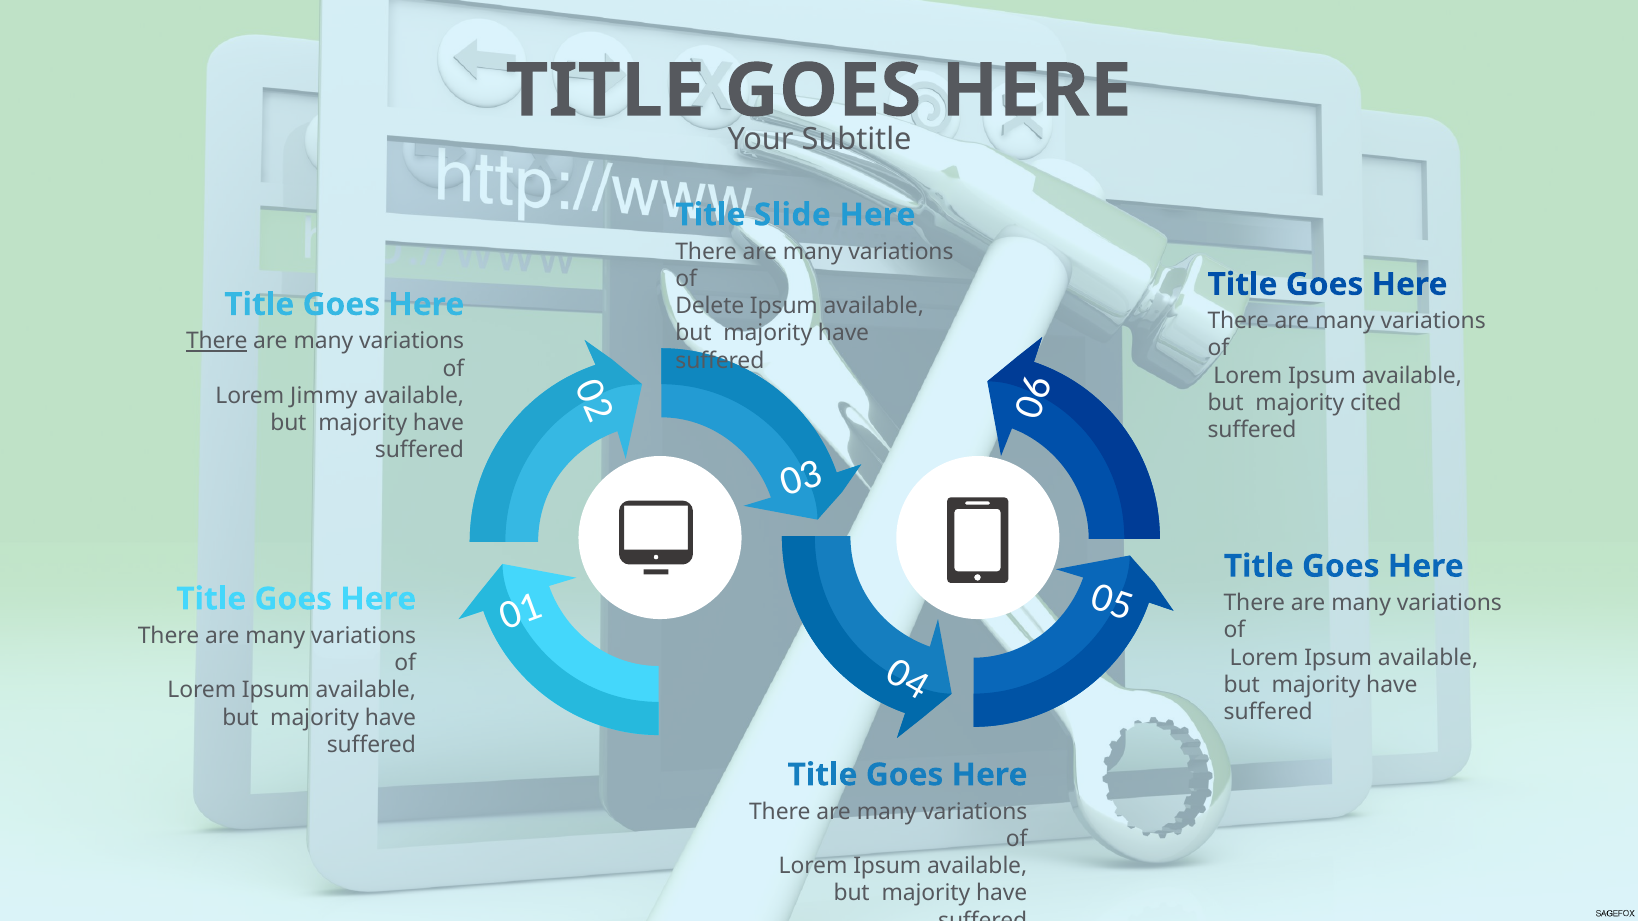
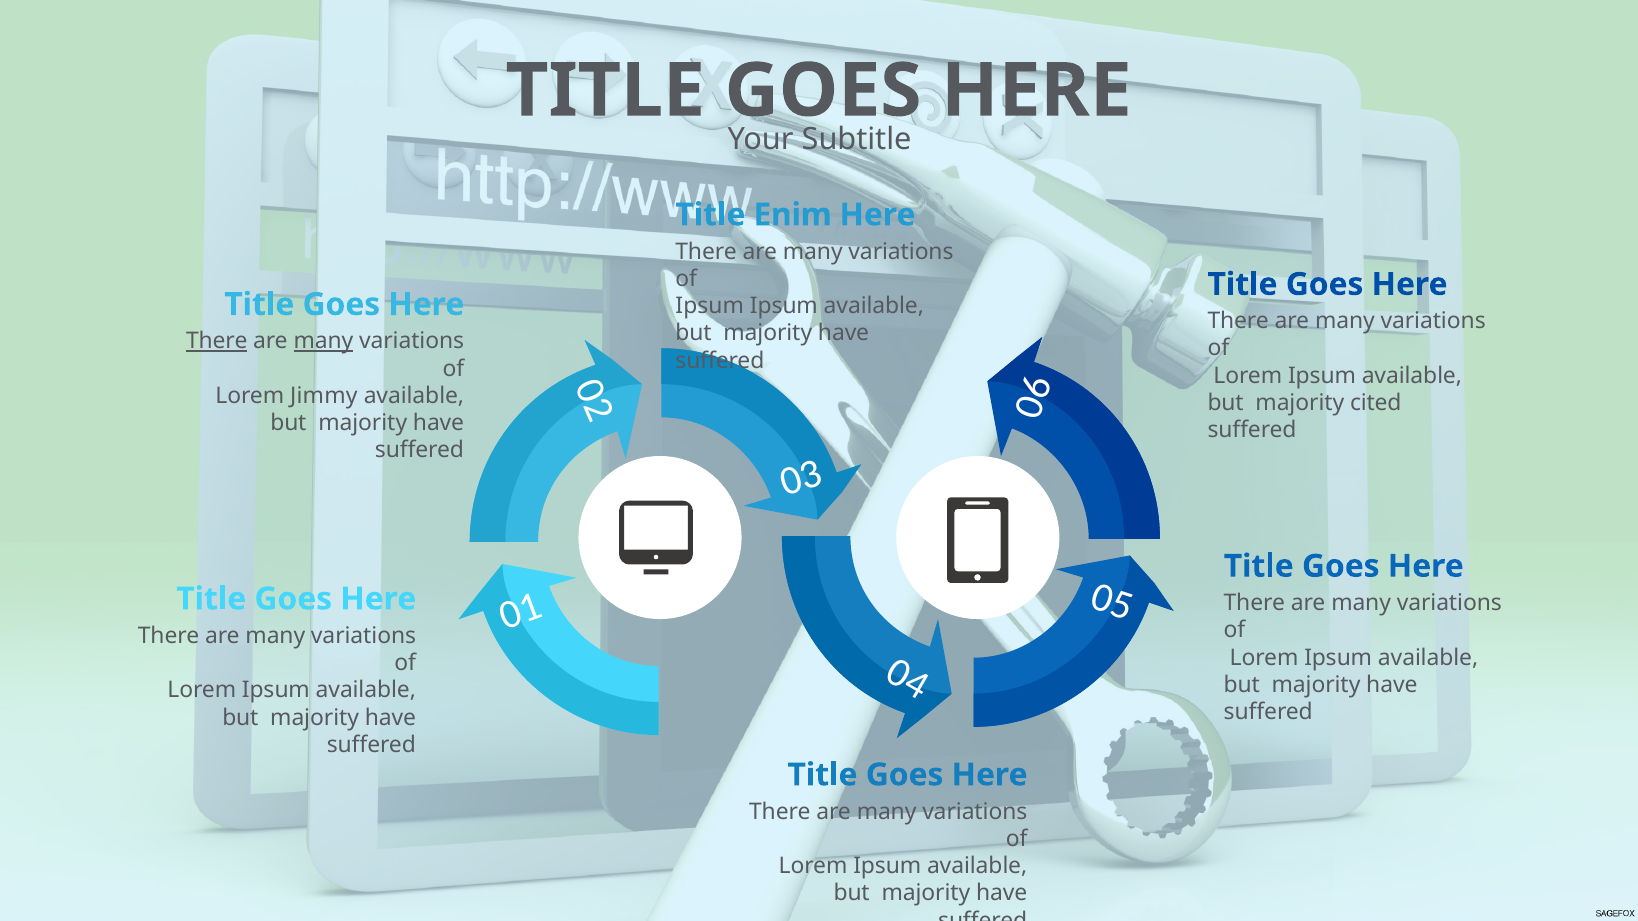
Slide: Slide -> Enim (793, 215)
Delete: Delete -> Ipsum (710, 306)
many underline: none -> present (323, 341)
